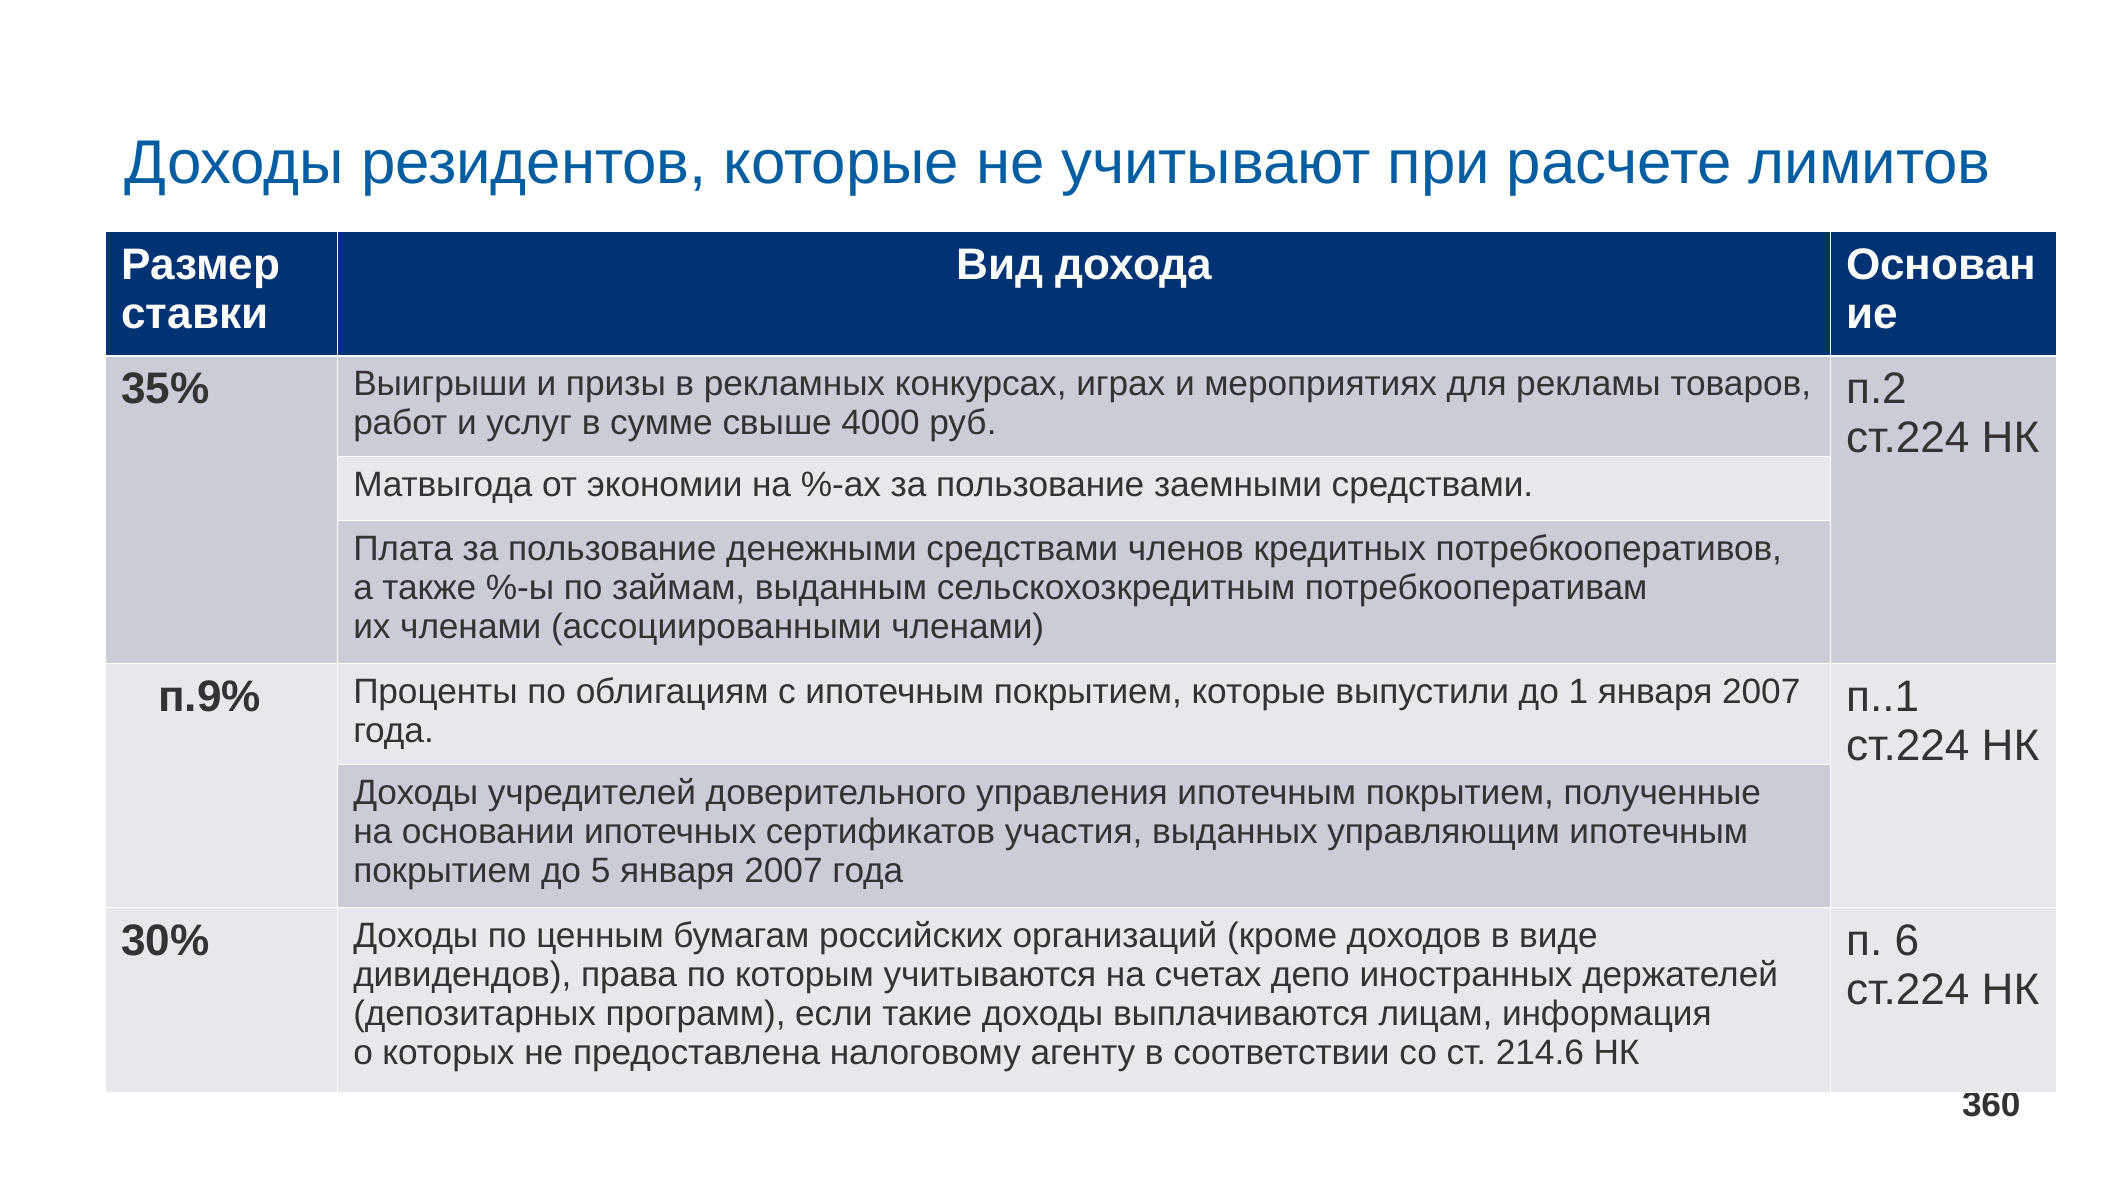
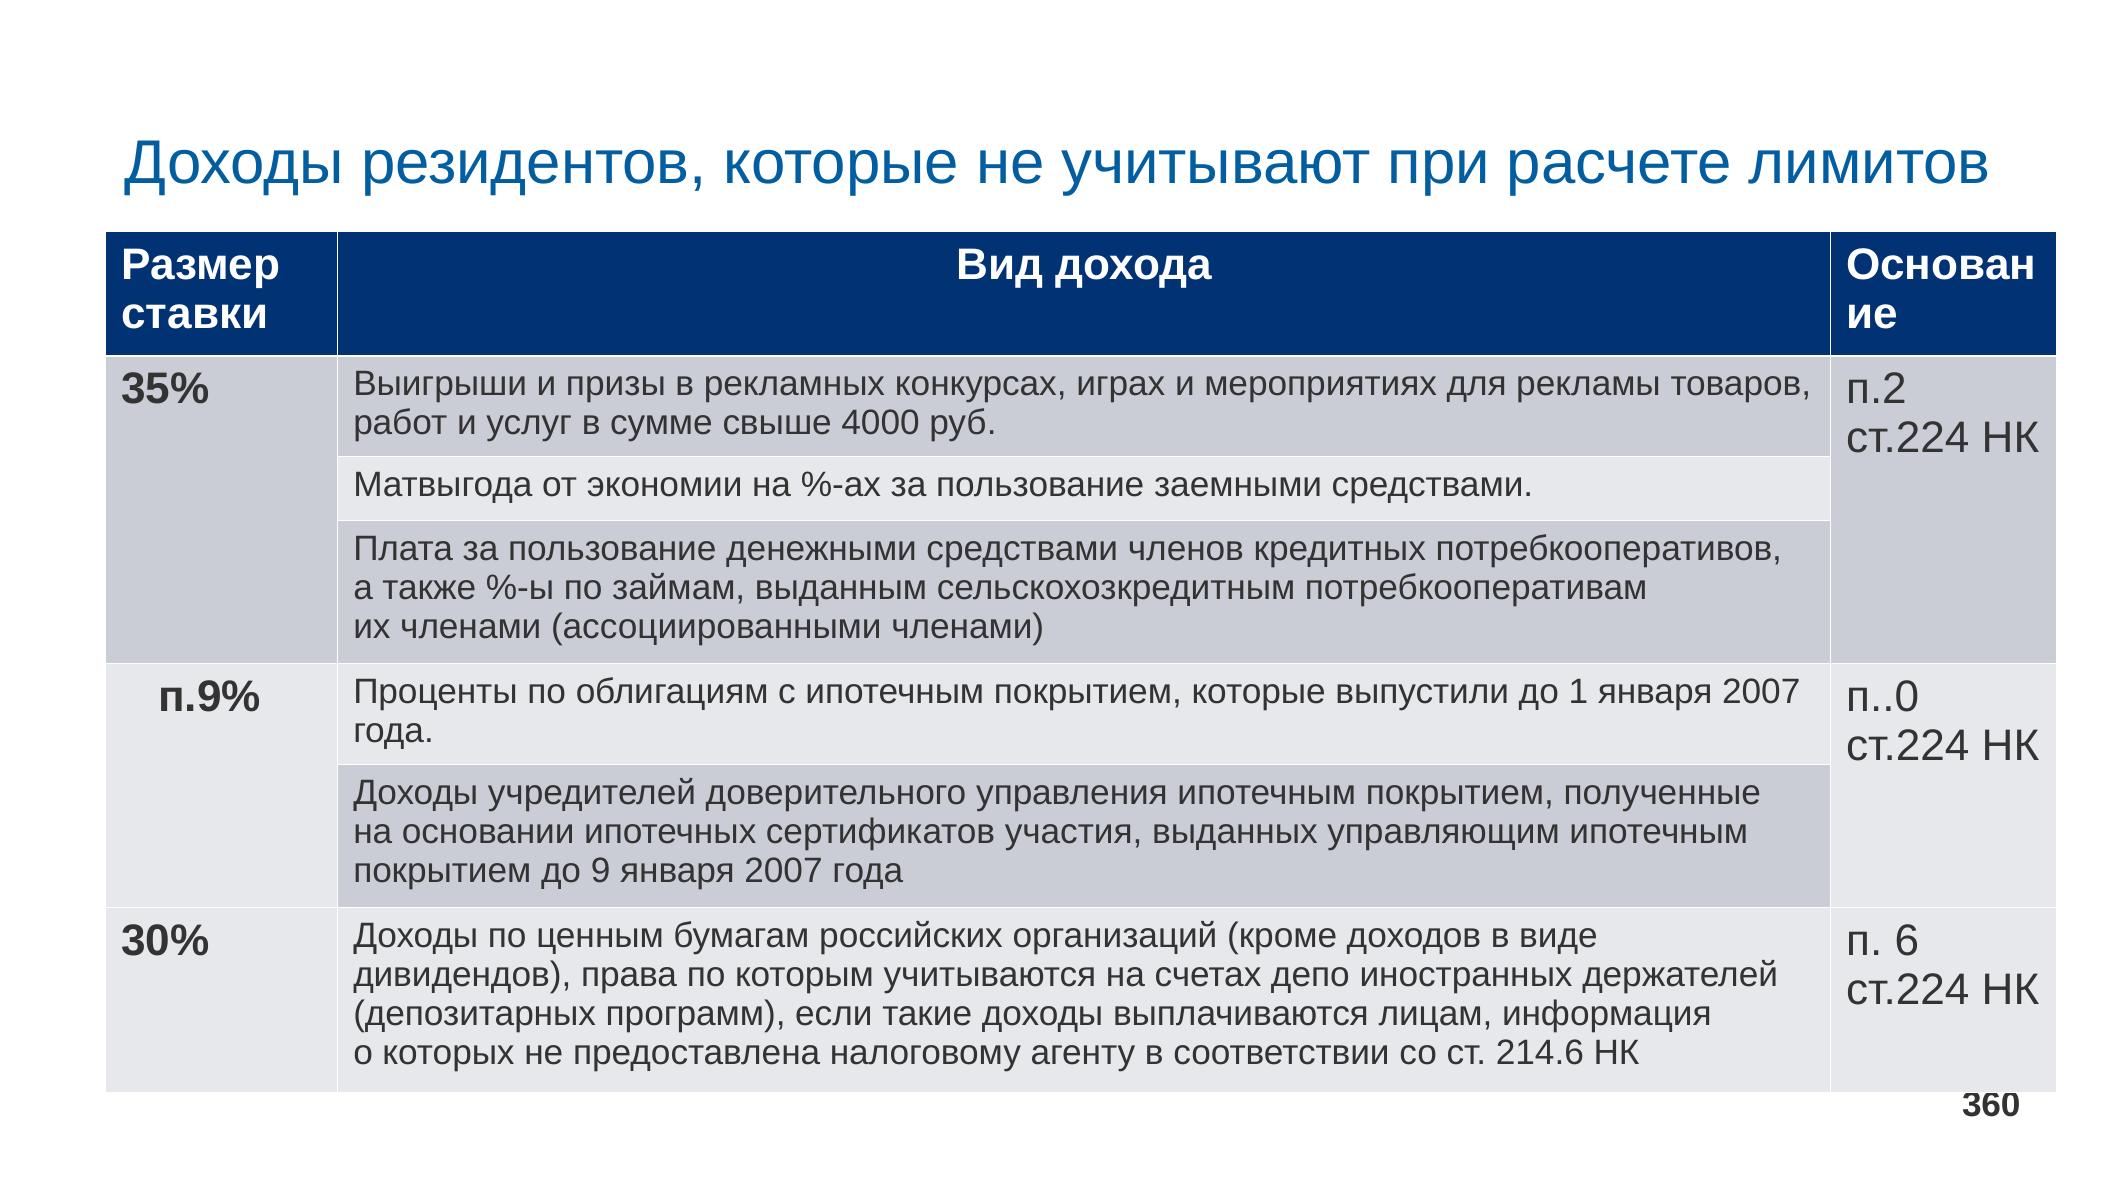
п..1: п..1 -> п..0 (1883, 697)
5: 5 -> 9 (601, 871)
